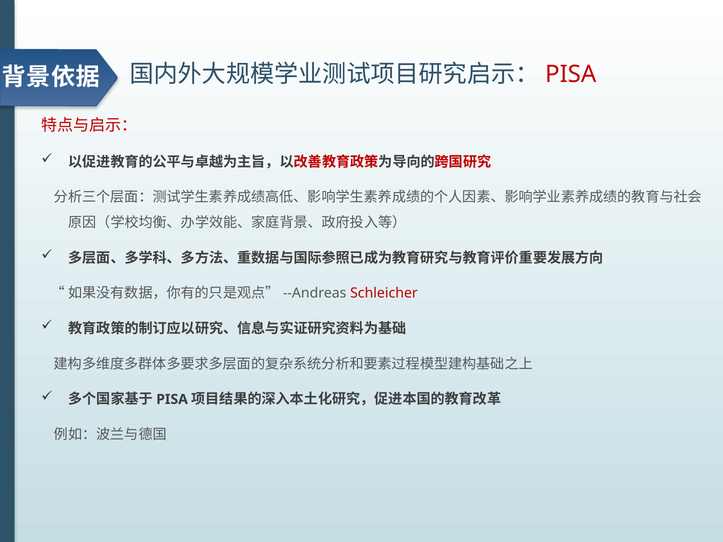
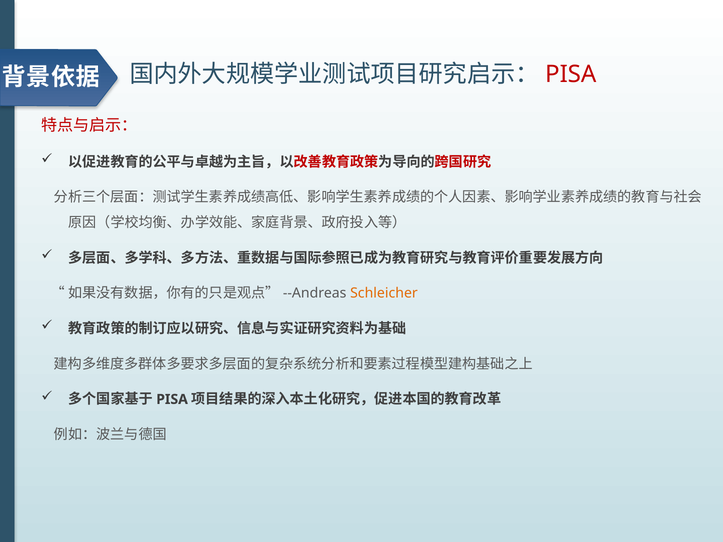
Schleicher colour: red -> orange (384, 293)
